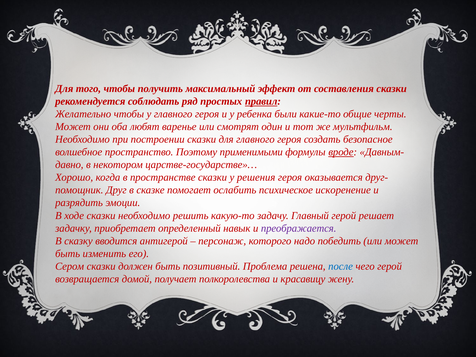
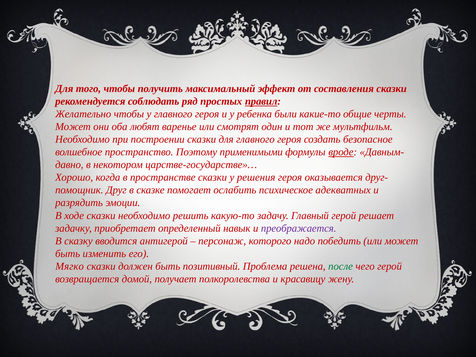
искоренение: искоренение -> адекватных (343, 190)
Сером: Сером -> Мягко (70, 266)
после colour: blue -> green (341, 266)
